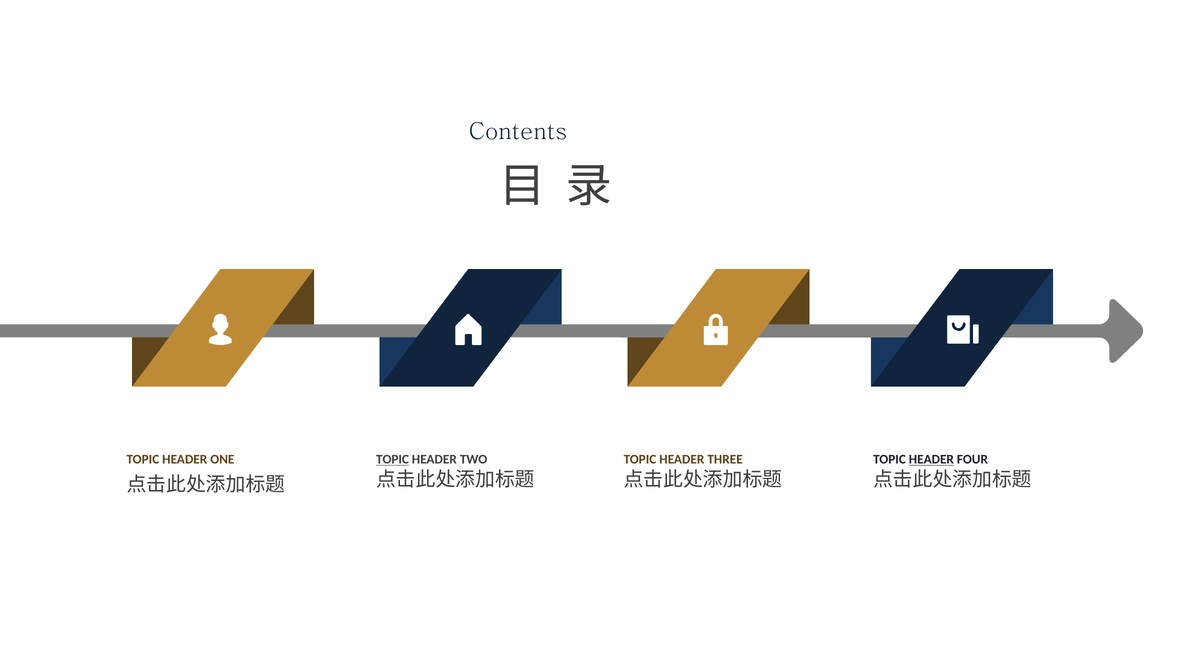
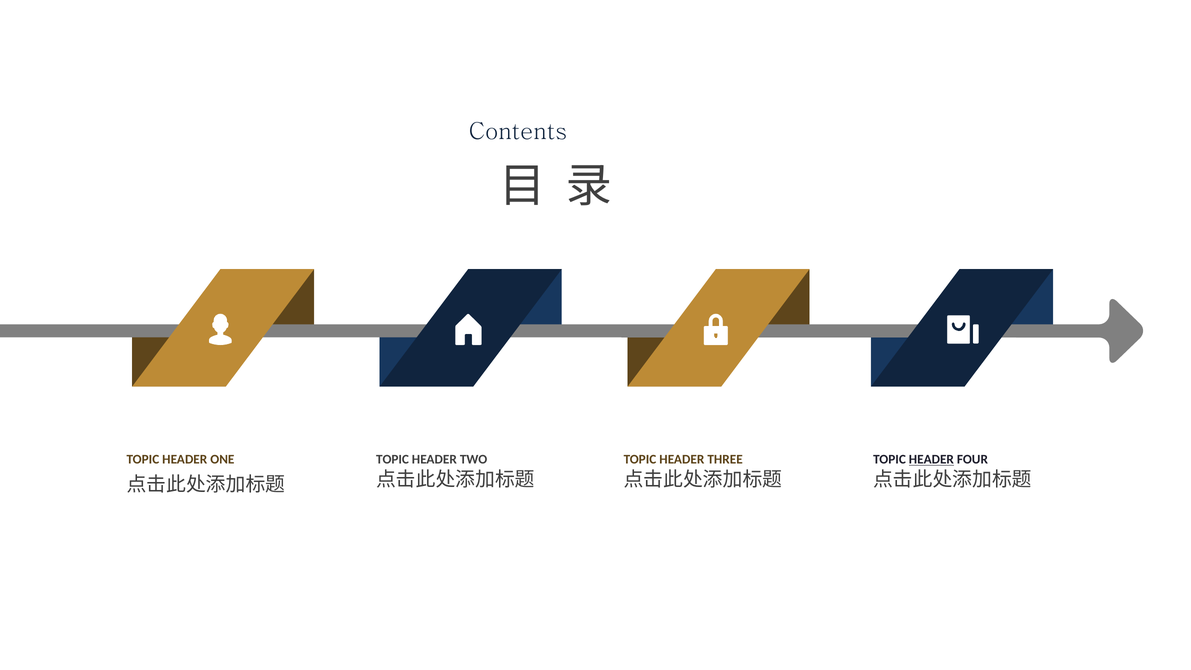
TOPIC underline: present -> none (392, 460)
